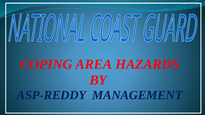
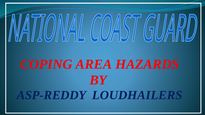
MANAGEMENT: MANAGEMENT -> LOUDHAILERS (137, 95)
